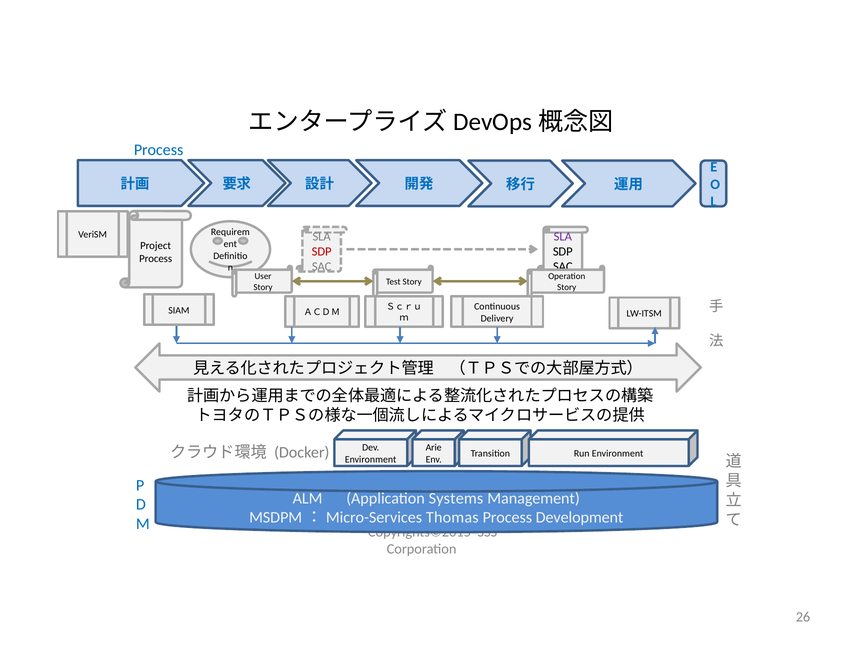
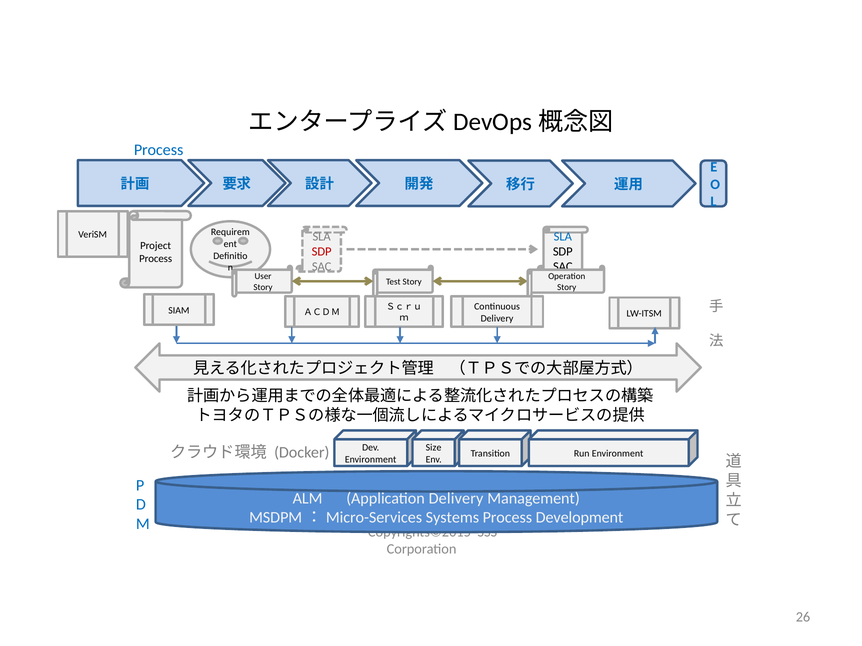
SLA colour: purple -> blue (563, 237)
Arie: Arie -> Size (434, 448)
Application Systems: Systems -> Delivery (456, 499)
Thomas: Thomas -> Systems (452, 518)
